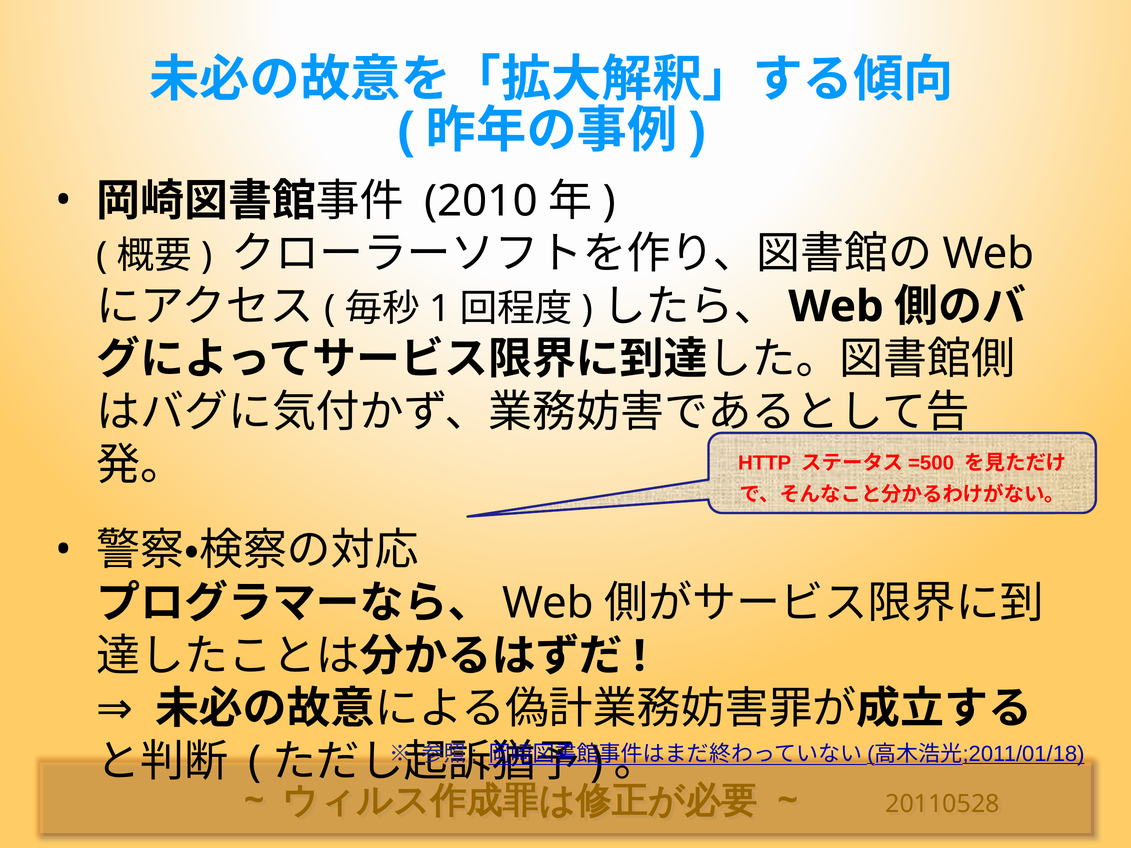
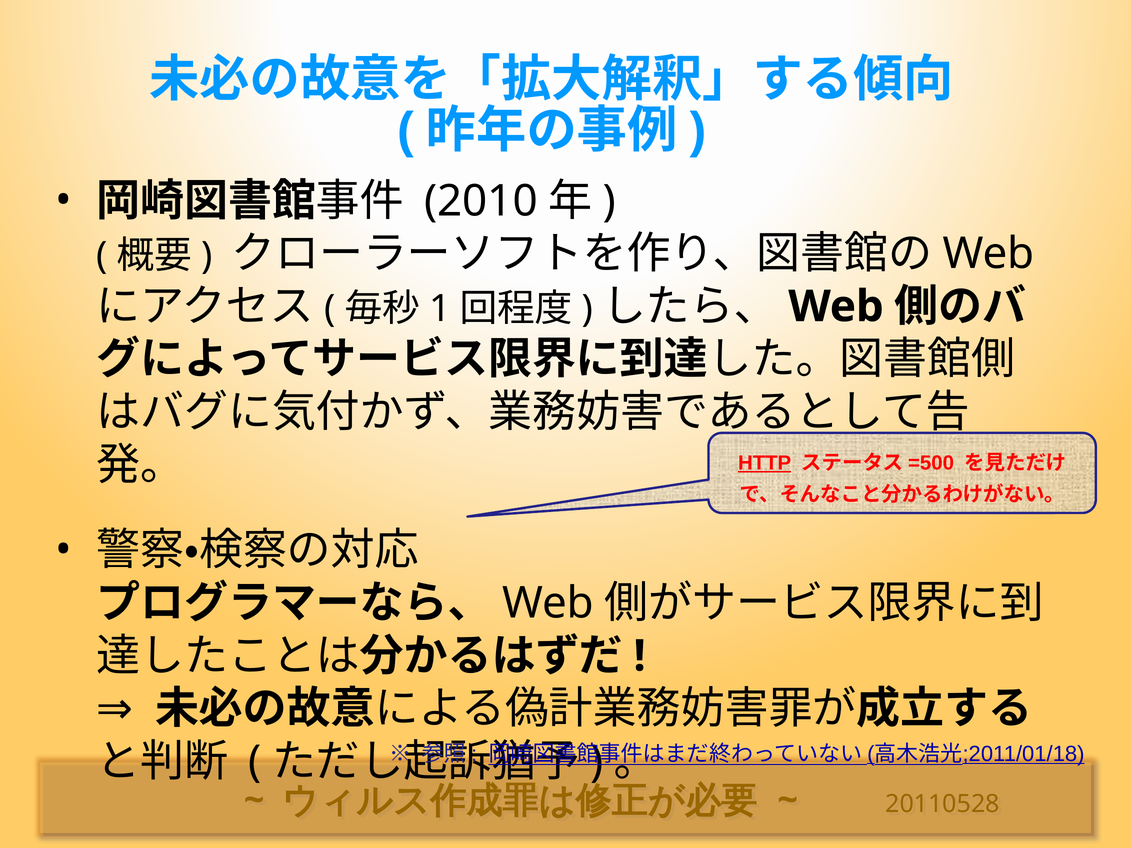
HTTP underline: none -> present (765, 463)
